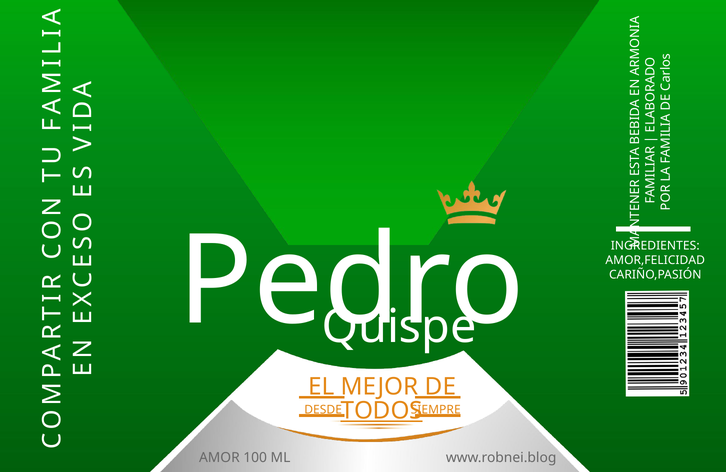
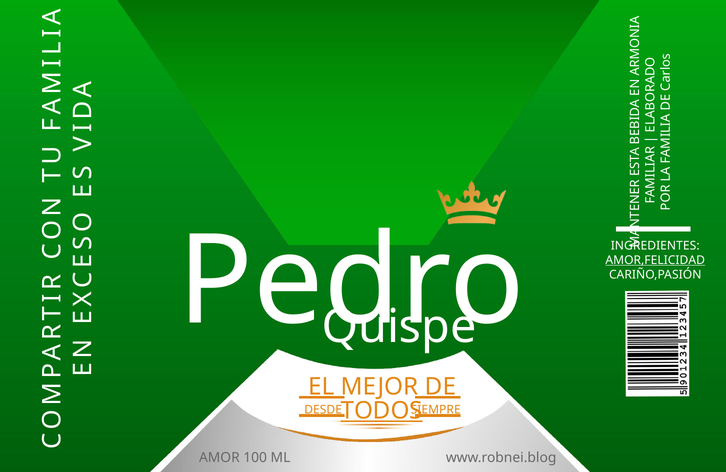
AMOR,FELICIDAD underline: none -> present (655, 260)
